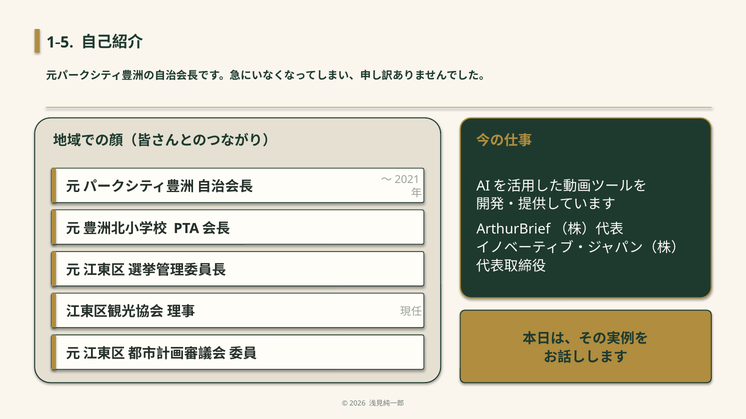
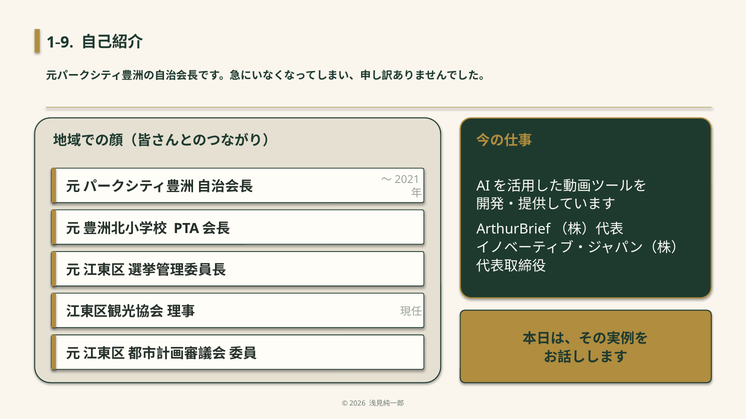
1-5: 1-5 -> 1-9 (60, 42)
